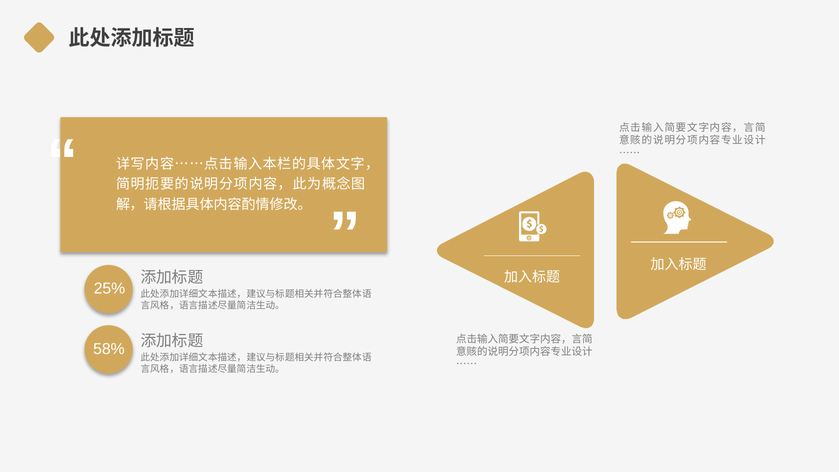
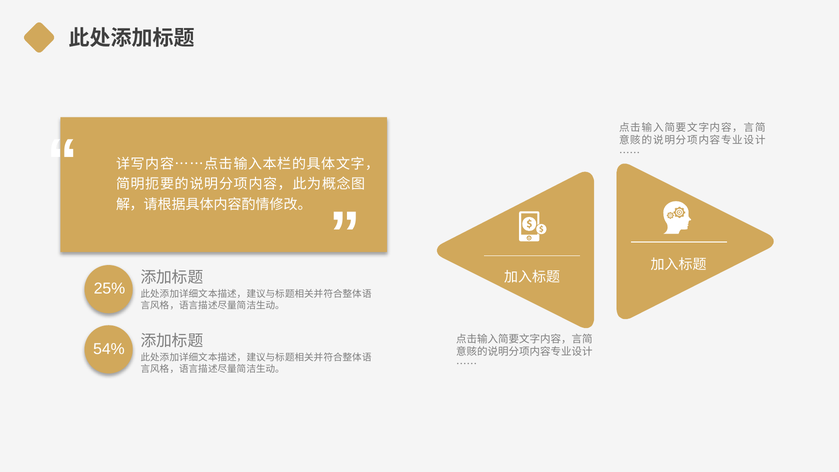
58%: 58% -> 54% (109, 349)
